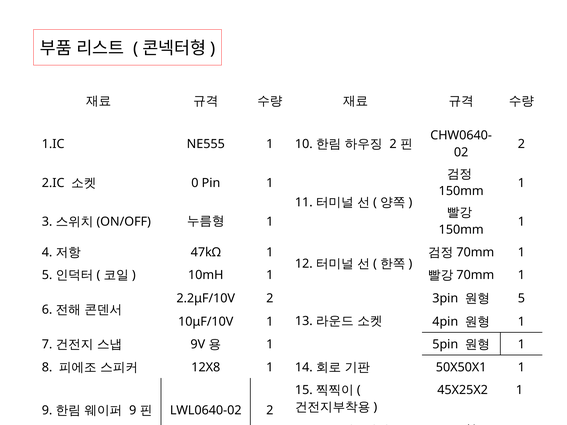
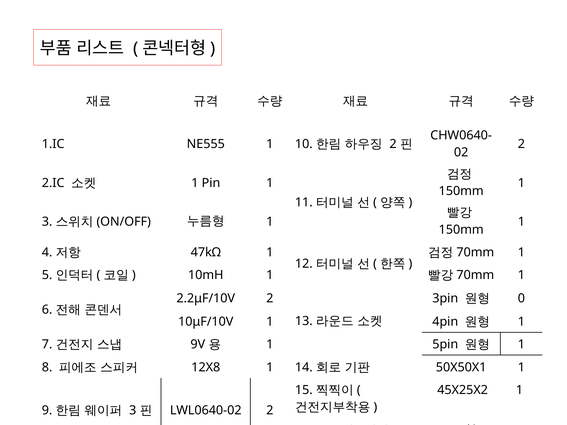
0: 0 -> 1 (195, 183)
5: 5 -> 0 (521, 299)
9: 9 -> 3 (133, 411)
